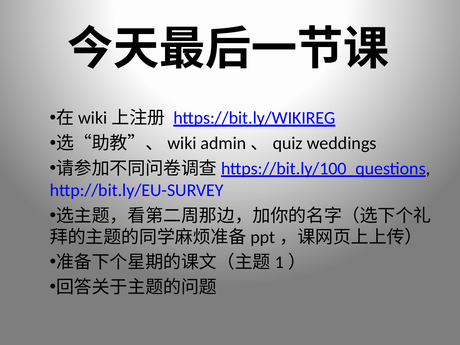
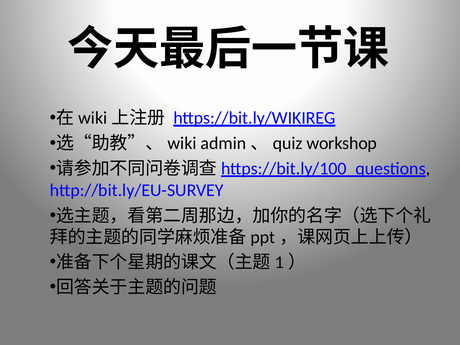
weddings: weddings -> workshop (342, 143)
